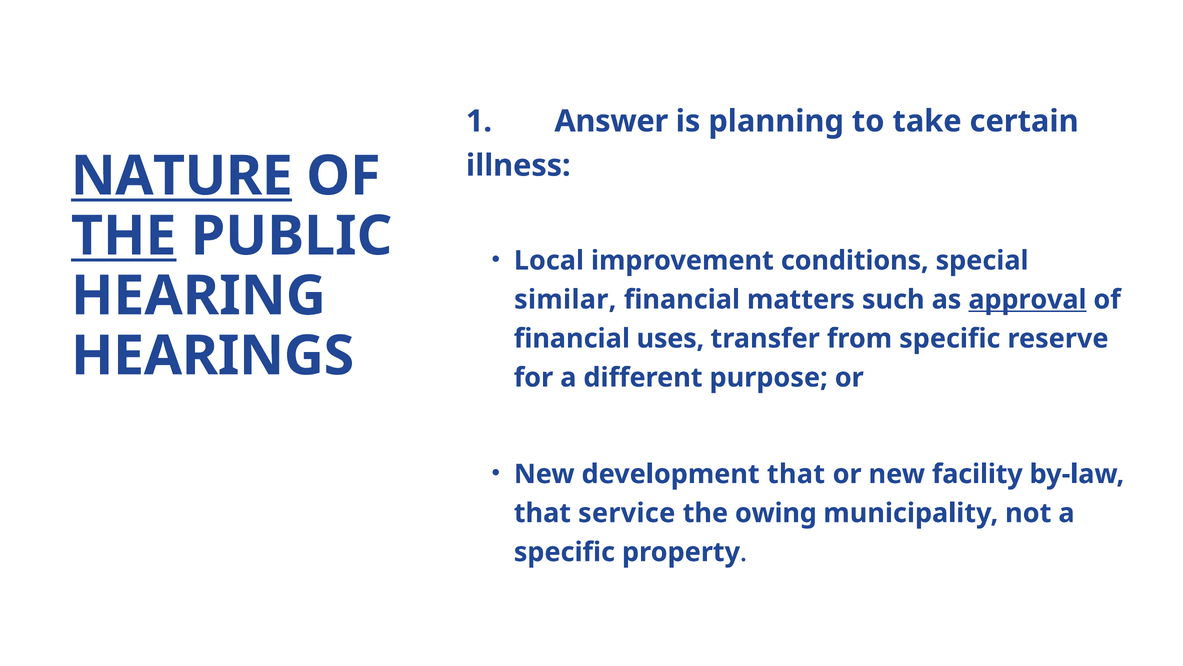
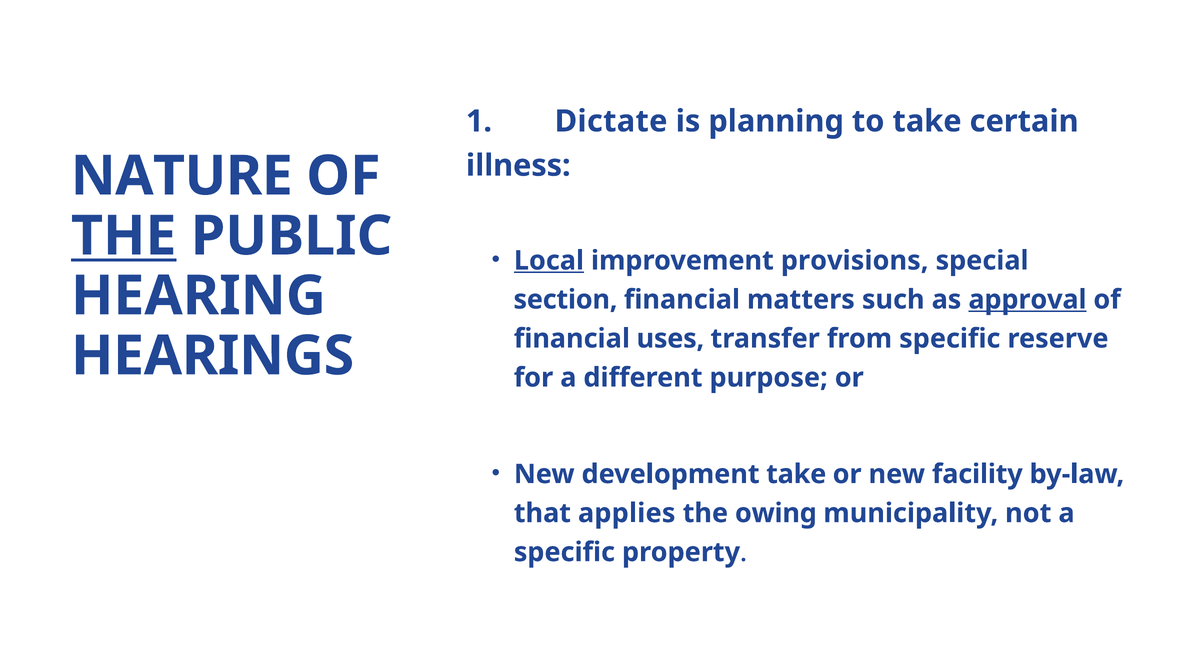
Answer: Answer -> Dictate (611, 121)
NATURE underline: present -> none (182, 176)
Local underline: none -> present (549, 260)
conditions: conditions -> provisions (855, 260)
similar: similar -> section (565, 299)
development that: that -> take (796, 474)
service: service -> applies (627, 513)
